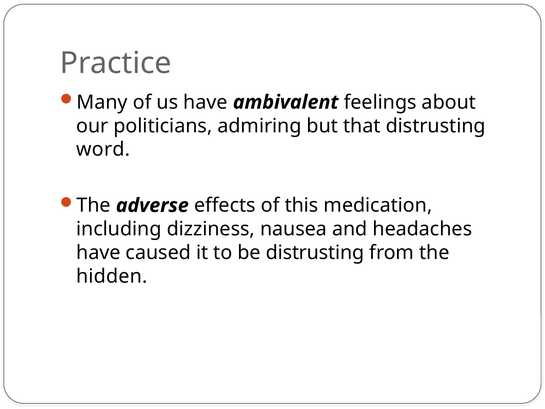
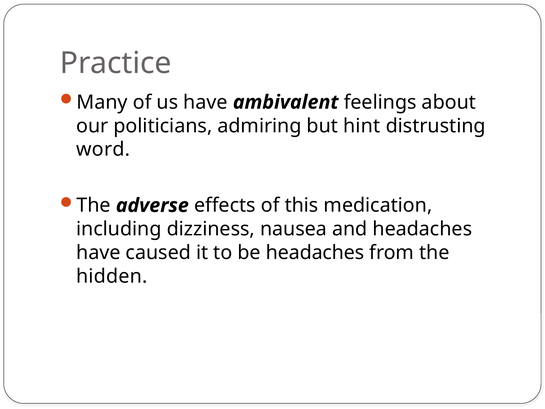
that: that -> hint (362, 126)
be distrusting: distrusting -> headaches (315, 253)
